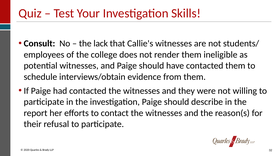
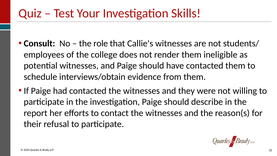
lack: lack -> role (101, 43)
